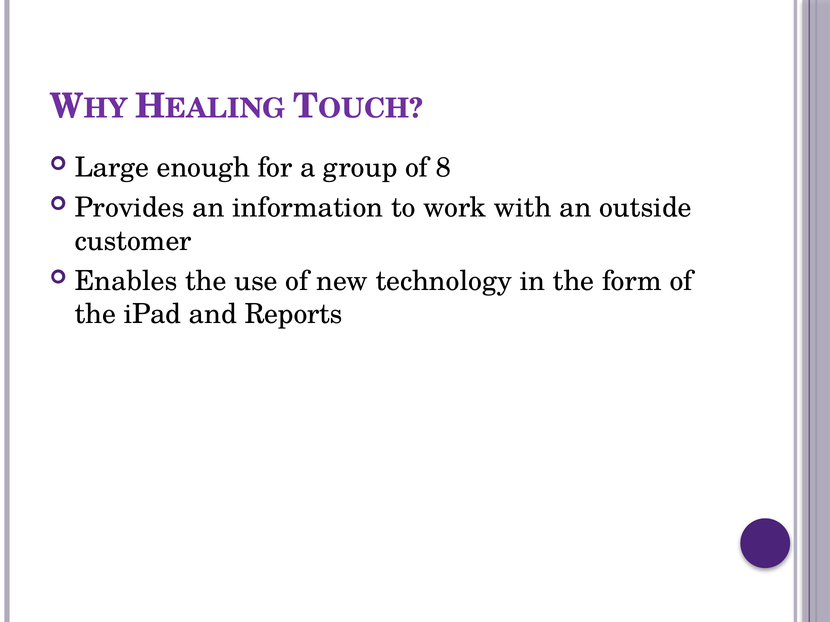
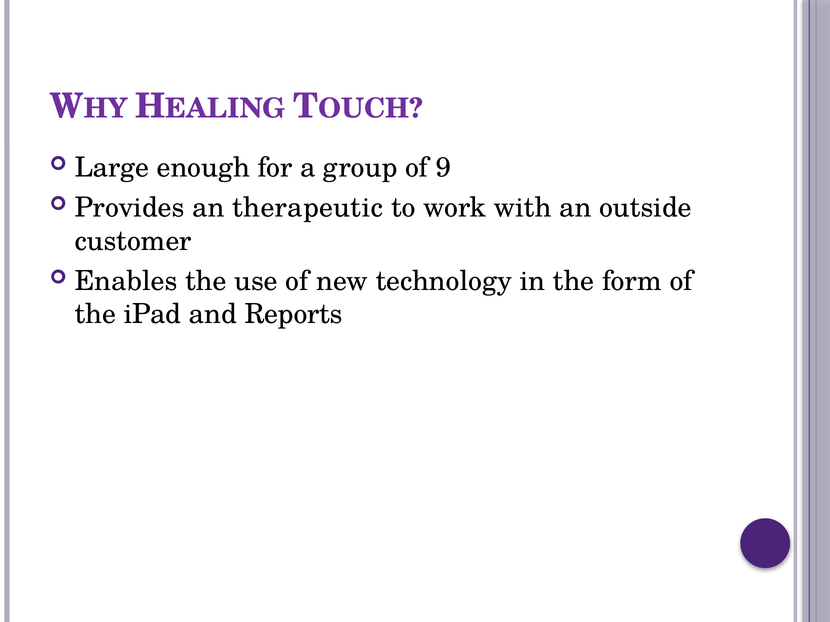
8: 8 -> 9 (444, 168)
information: information -> therapeutic (308, 208)
